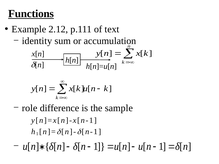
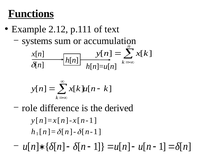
identity: identity -> systems (37, 41)
sample: sample -> derived (119, 108)
